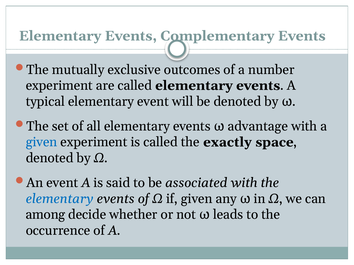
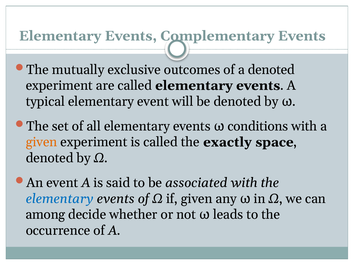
a number: number -> denoted (271, 70)
advantage: advantage -> conditions (258, 126)
given colour: blue -> orange (42, 142)
